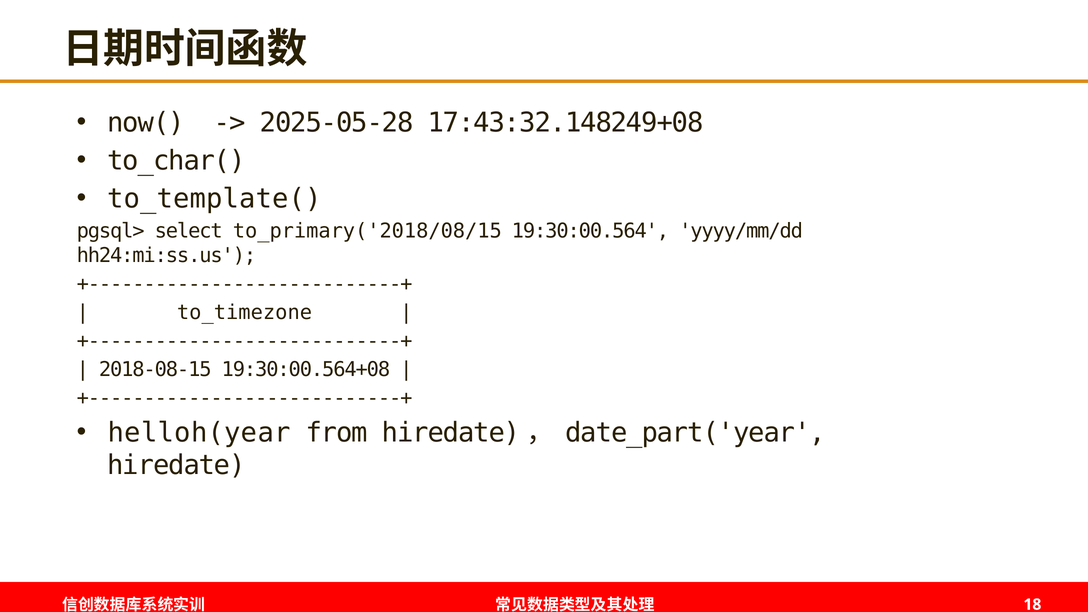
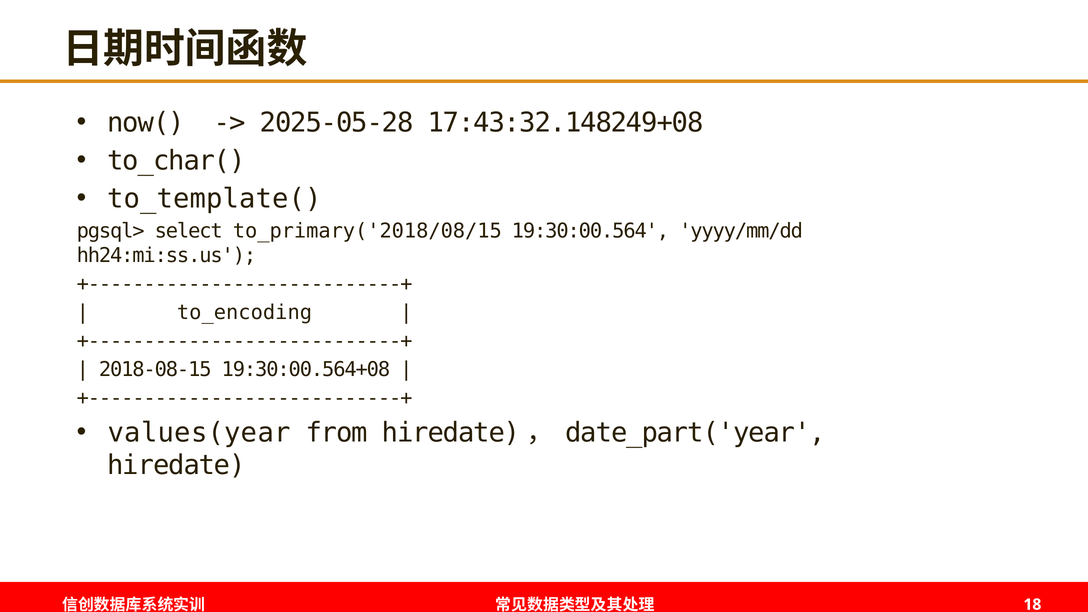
to_timezone: to_timezone -> to_encoding (245, 313)
helloh(year: helloh(year -> values(year (199, 433)
